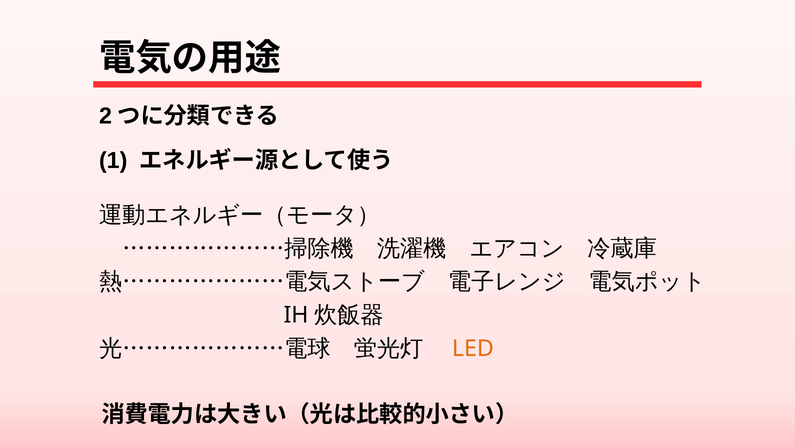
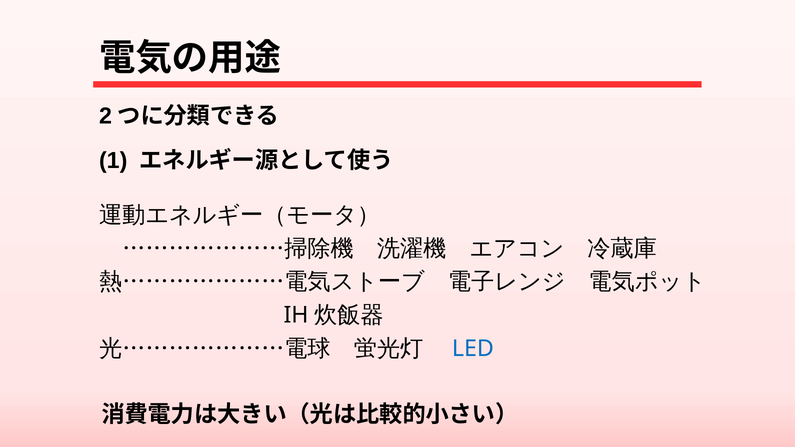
LED colour: orange -> blue (473, 349)
